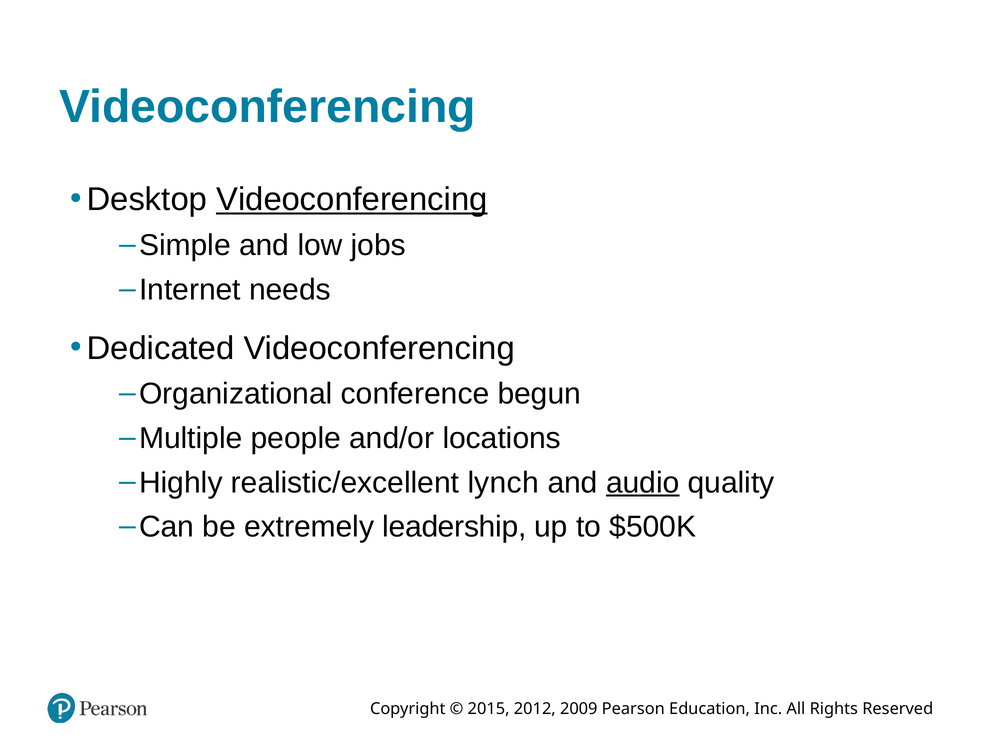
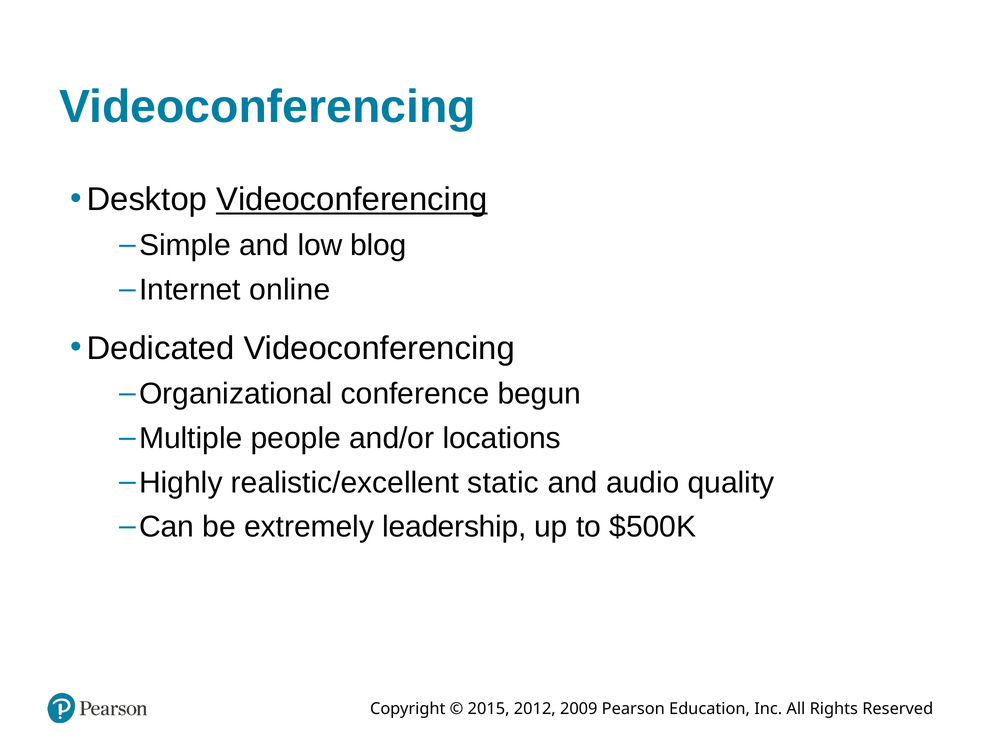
jobs: jobs -> blog (378, 245)
needs: needs -> online (290, 290)
lynch: lynch -> static (503, 482)
audio underline: present -> none (643, 482)
